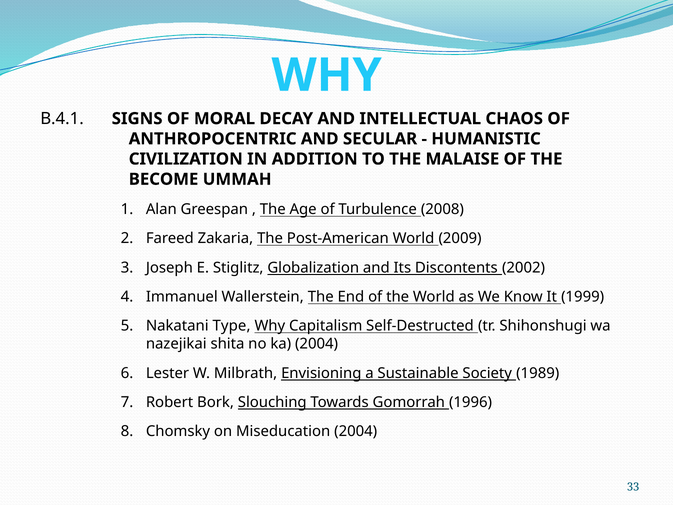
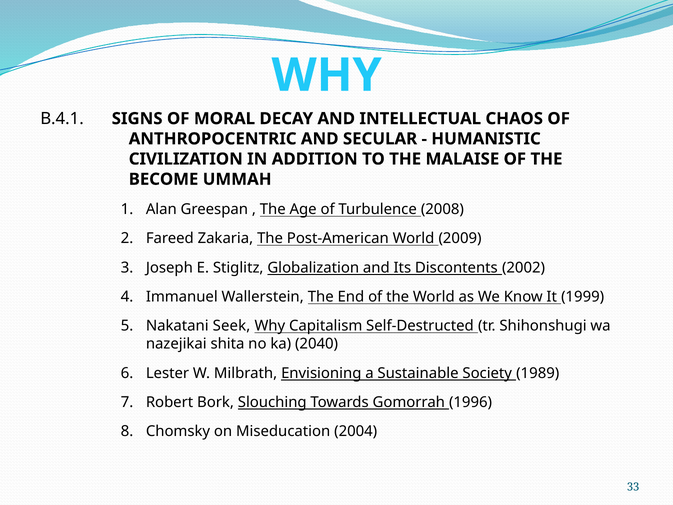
Type: Type -> Seek (231, 326)
ka 2004: 2004 -> 2040 (317, 344)
